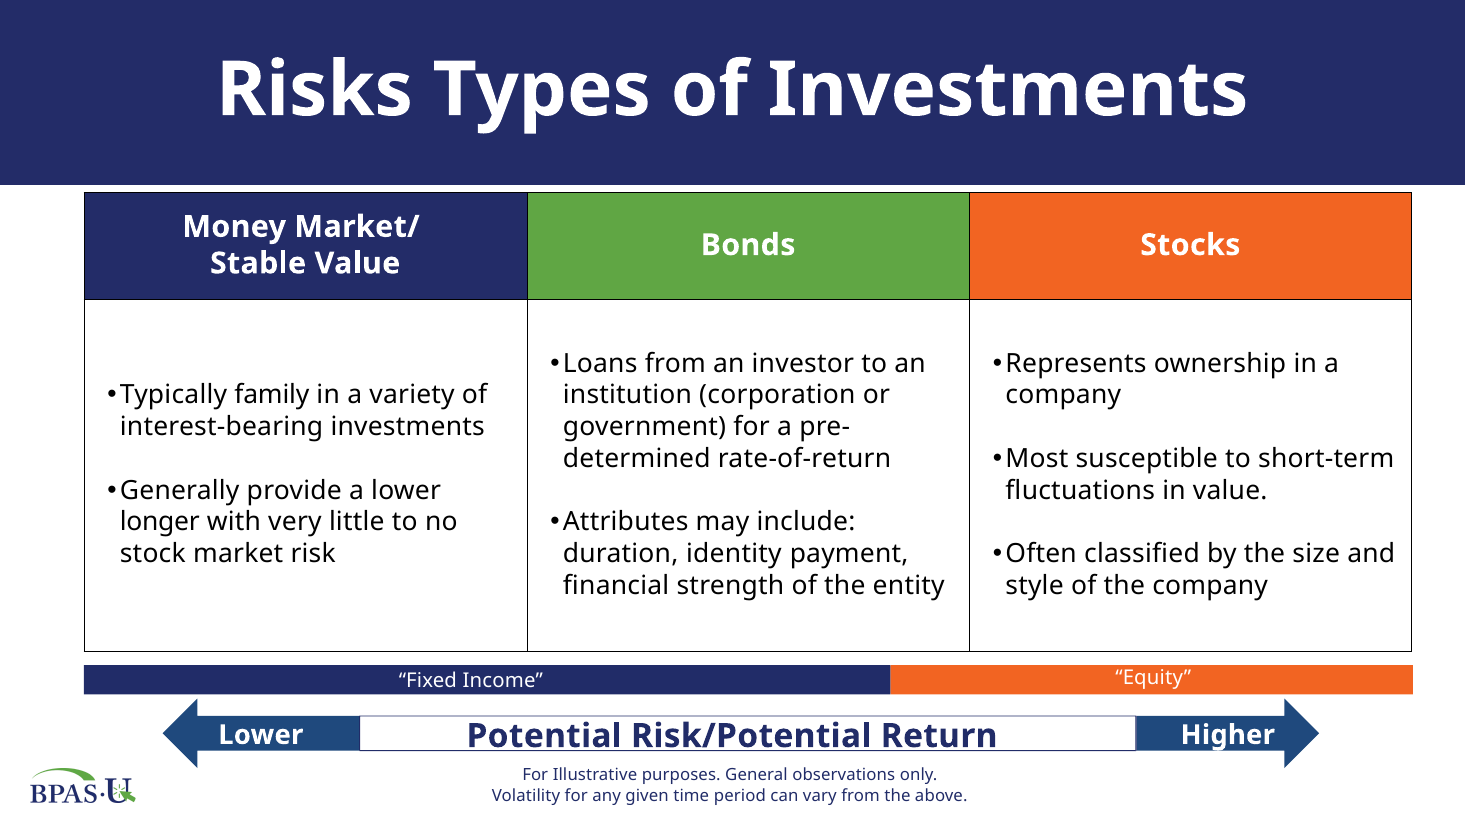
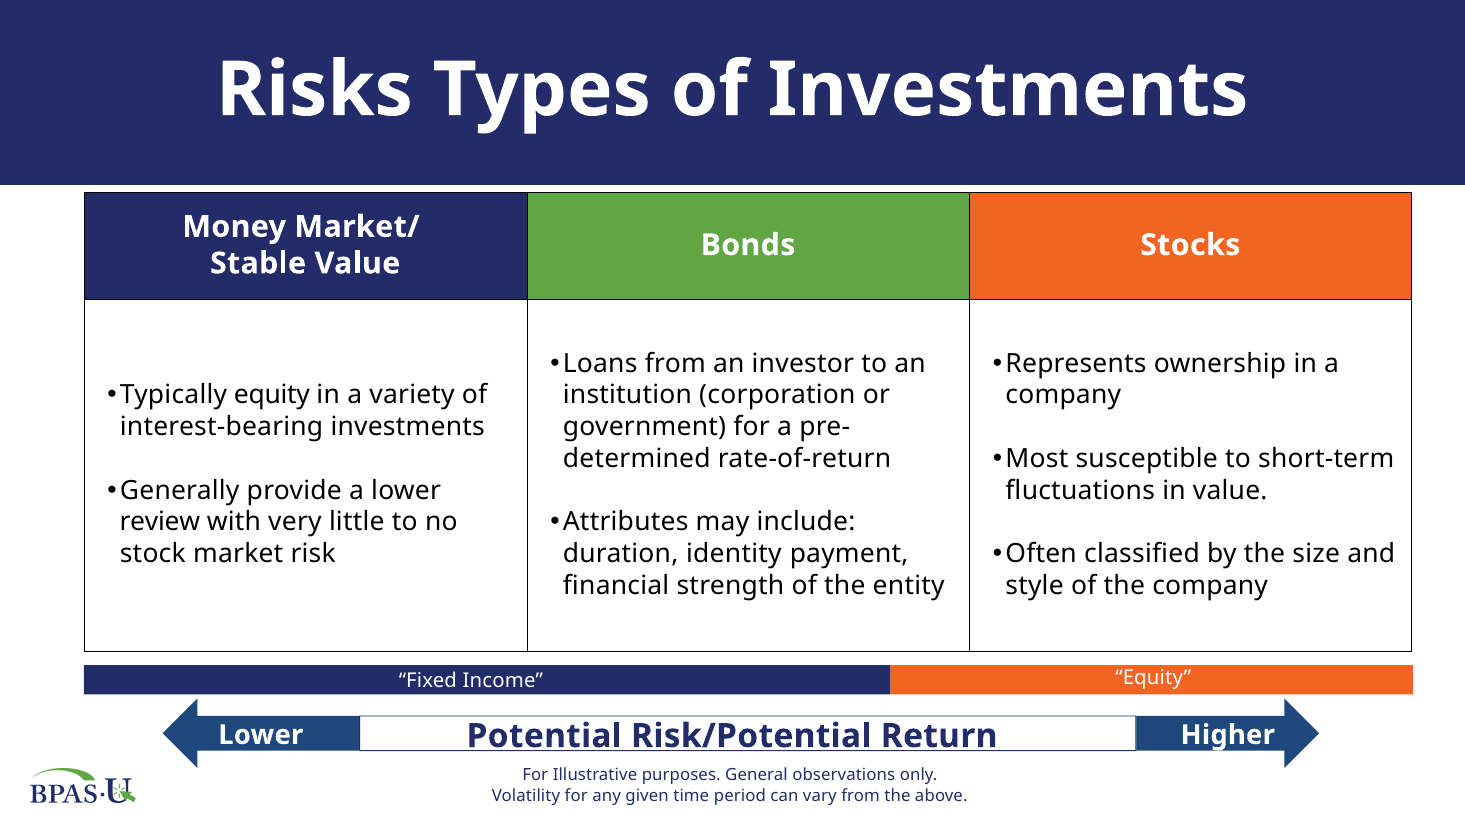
Typically family: family -> equity (272, 395)
longer: longer -> review (160, 522)
